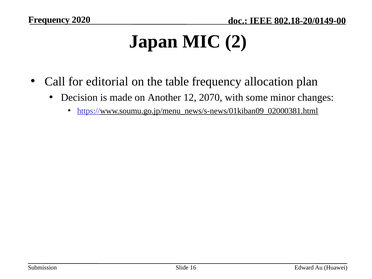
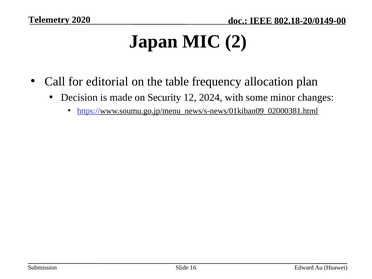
Frequency: Frequency -> Telemetry (49, 20)
Another: Another -> Security (164, 98)
2070: 2070 -> 2024 (211, 98)
